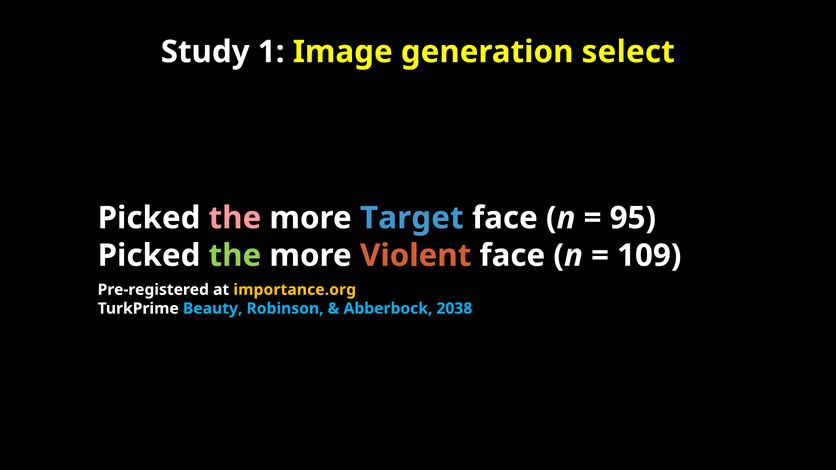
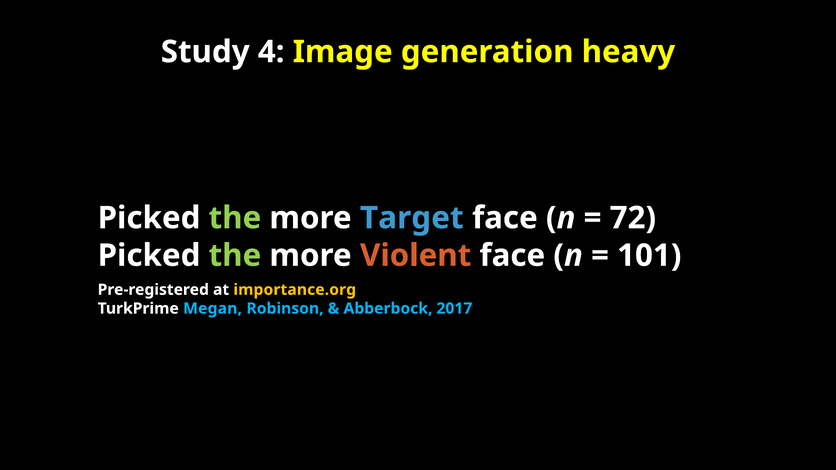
1: 1 -> 4 (271, 52)
select: select -> heavy (628, 52)
the colour: pink -> light green (235, 218)
95: 95 -> 72 (633, 218)
109: 109 -> 101 (649, 256)
Beauty: Beauty -> Megan (213, 309)
2038: 2038 -> 2017 (454, 309)
